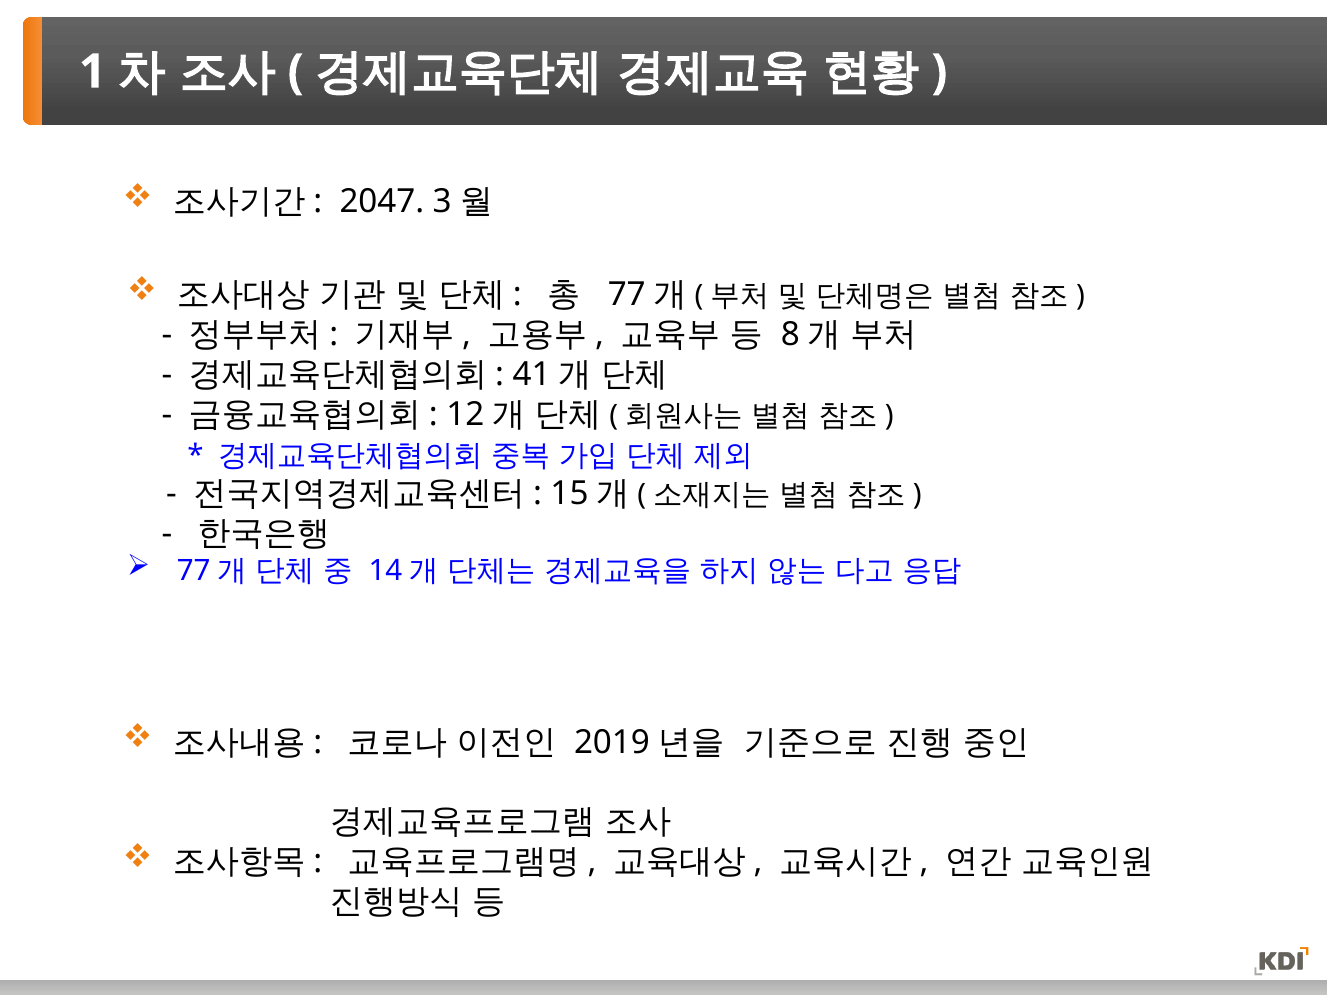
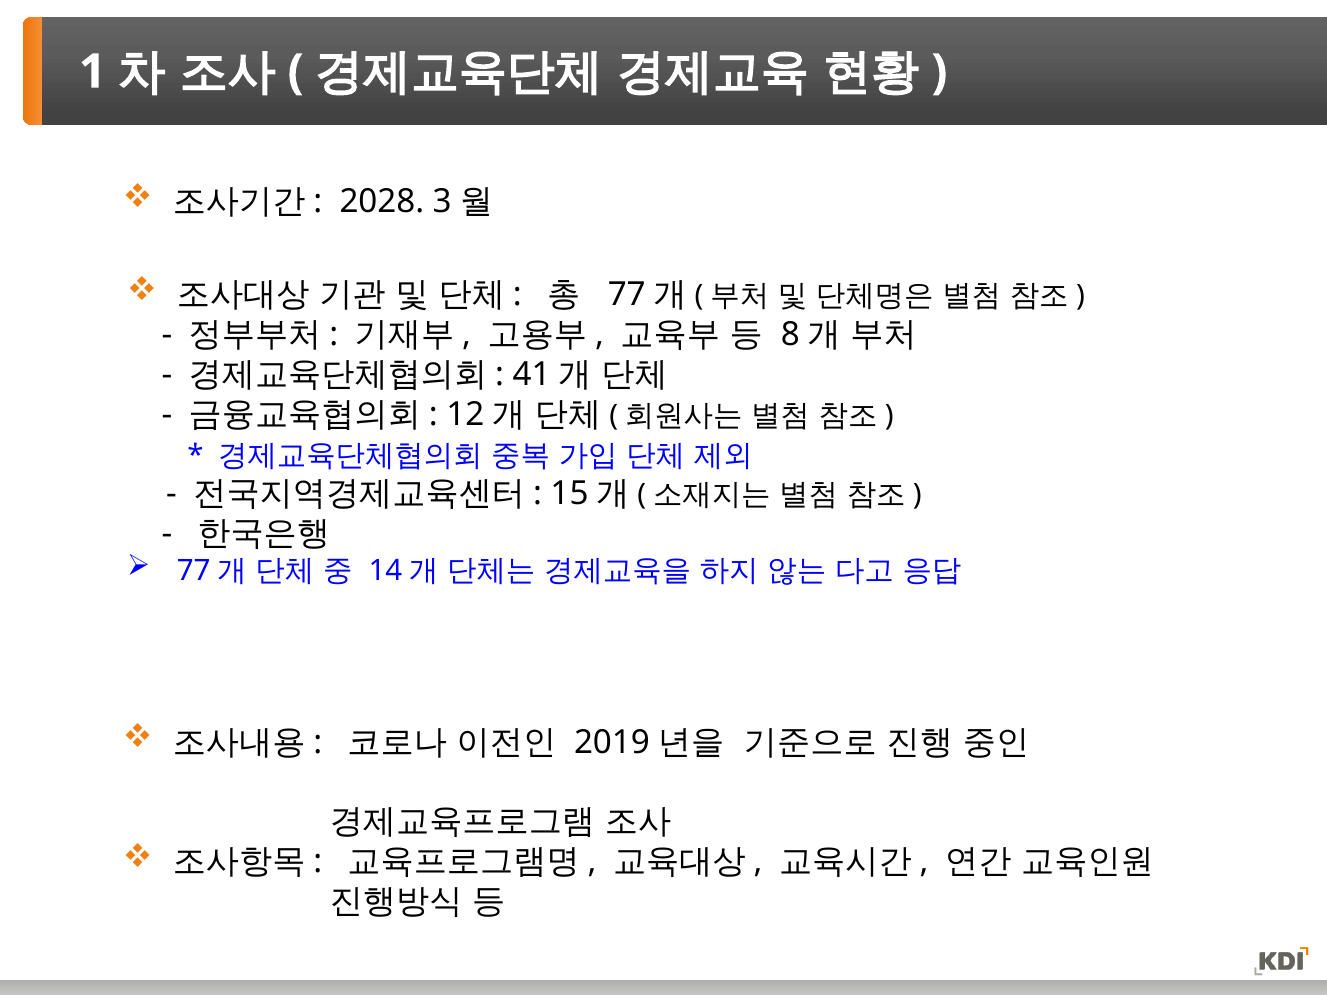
2047: 2047 -> 2028 (382, 202)
